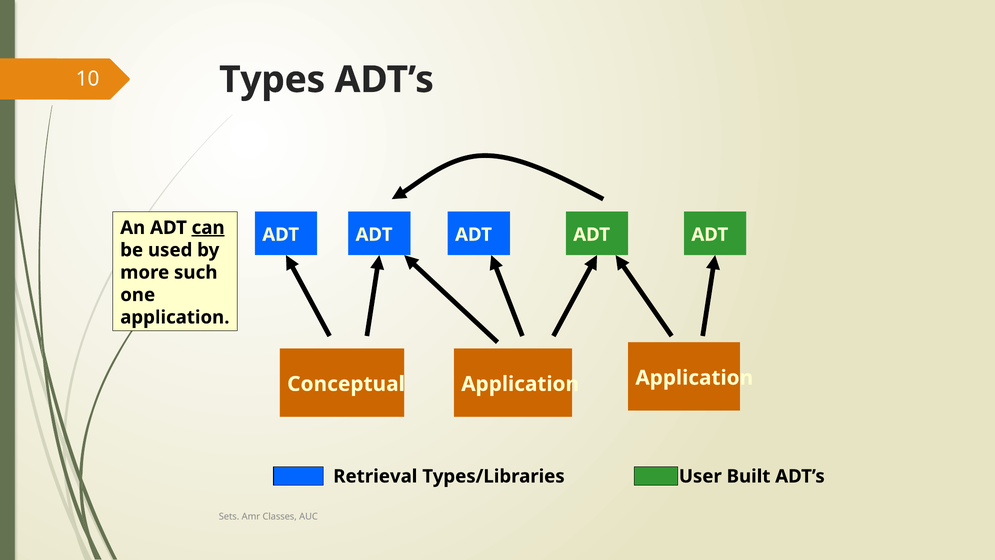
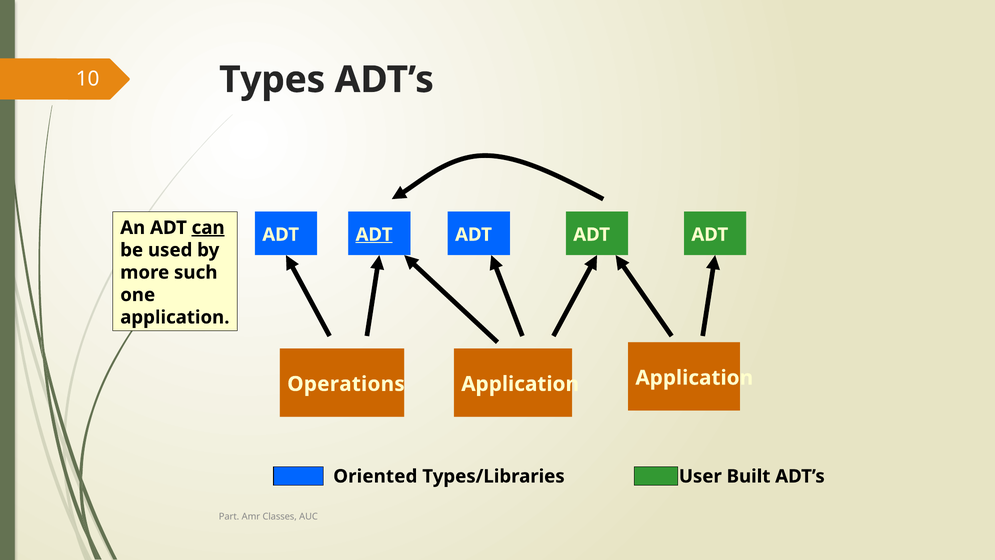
ADT underline: none -> present (374, 234)
Conceptual: Conceptual -> Operations (346, 384)
Retrieval: Retrieval -> Oriented (375, 476)
Sets: Sets -> Part (229, 516)
